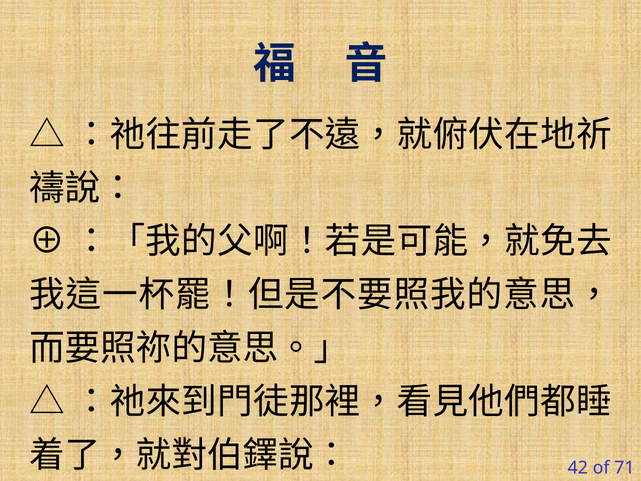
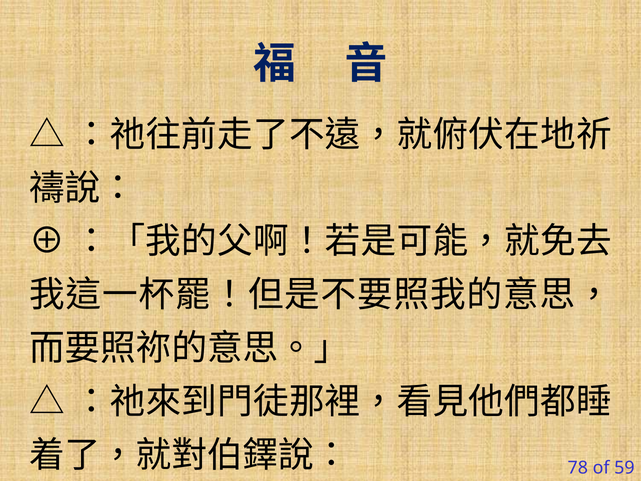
42: 42 -> 78 (578, 468)
71: 71 -> 59 (624, 468)
